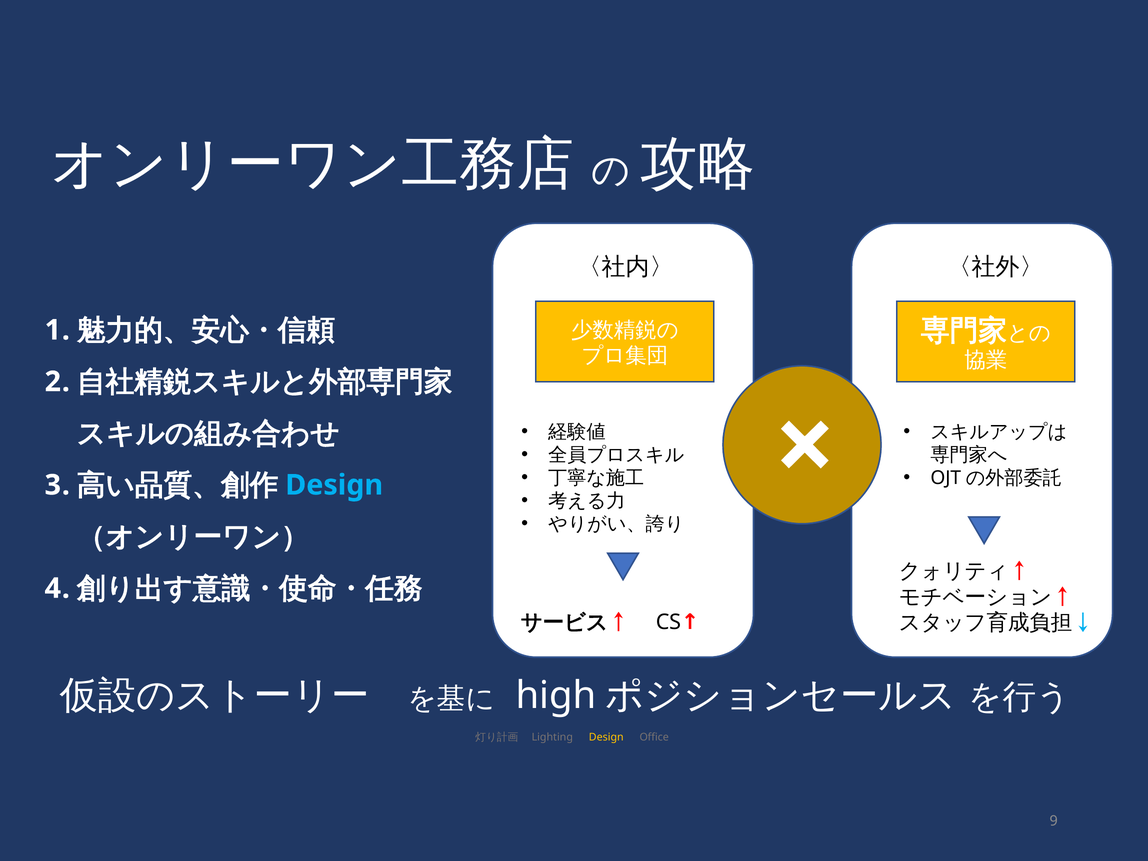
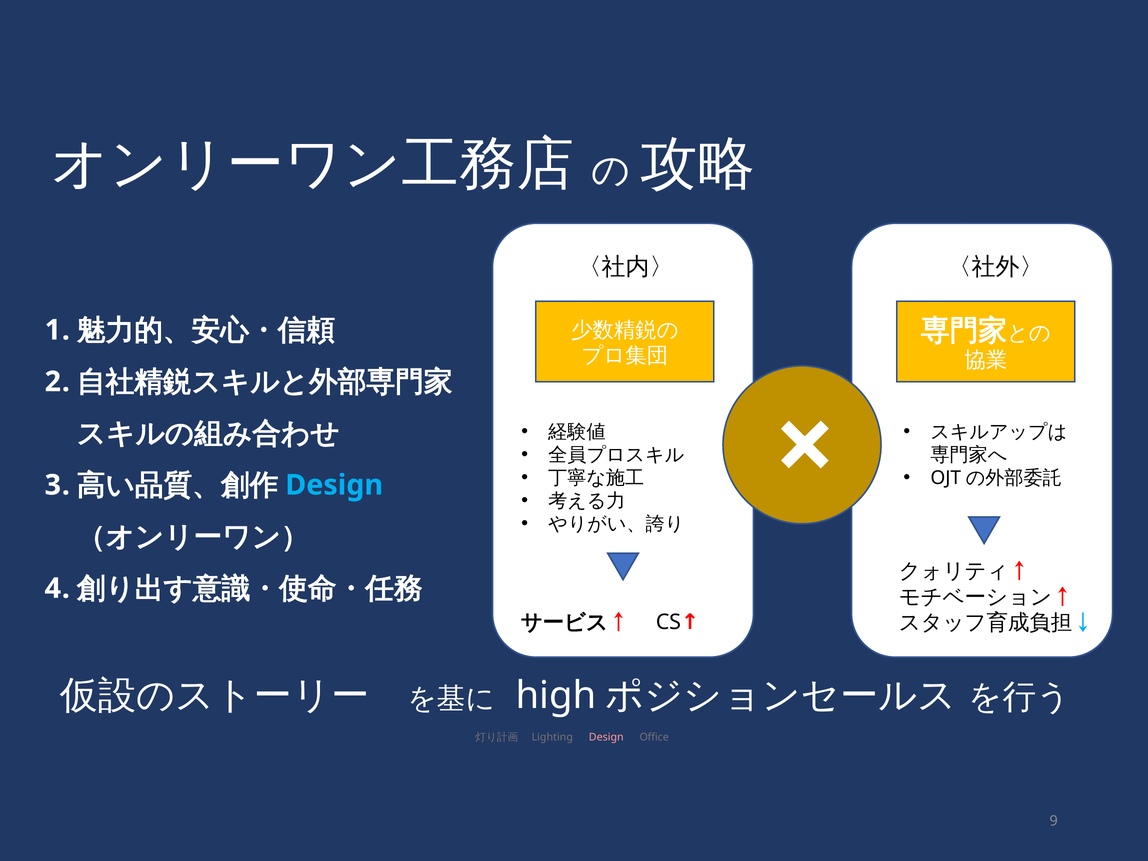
Design colour: yellow -> pink (606, 737)
